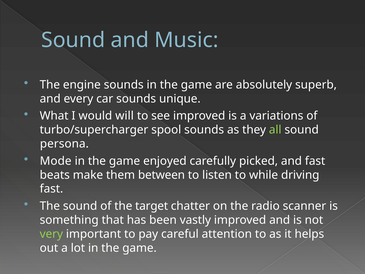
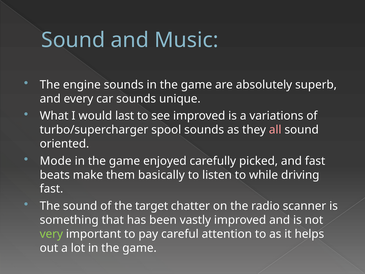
will: will -> last (125, 116)
all colour: light green -> pink (275, 130)
persona: persona -> oriented (64, 144)
between: between -> basically (161, 175)
